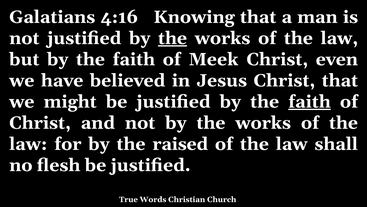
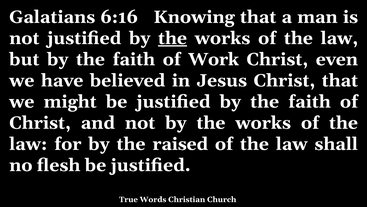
4:16: 4:16 -> 6:16 (119, 17)
Meek: Meek -> Work (214, 59)
faith underline: present -> none (310, 101)
